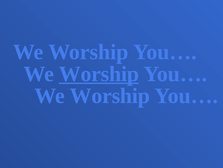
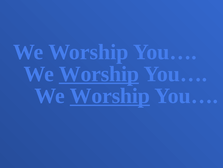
Worship underline: none -> present (110, 95)
